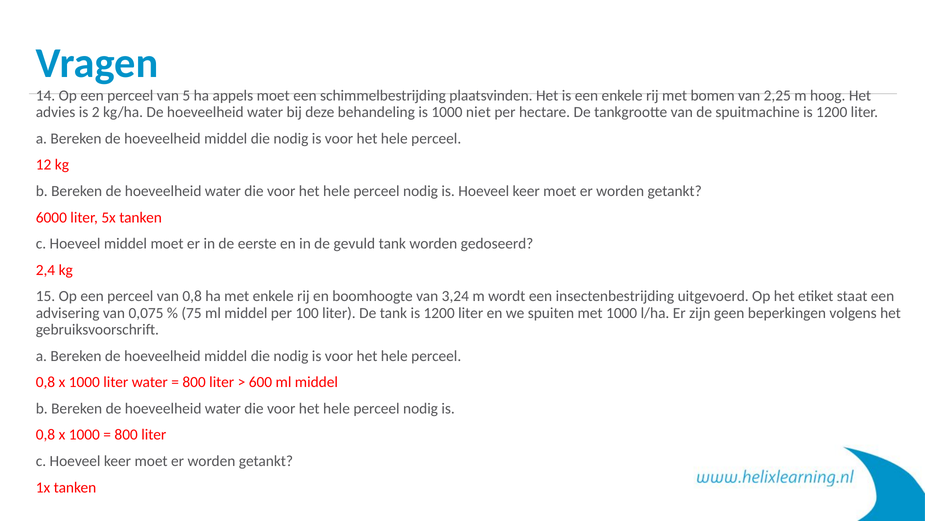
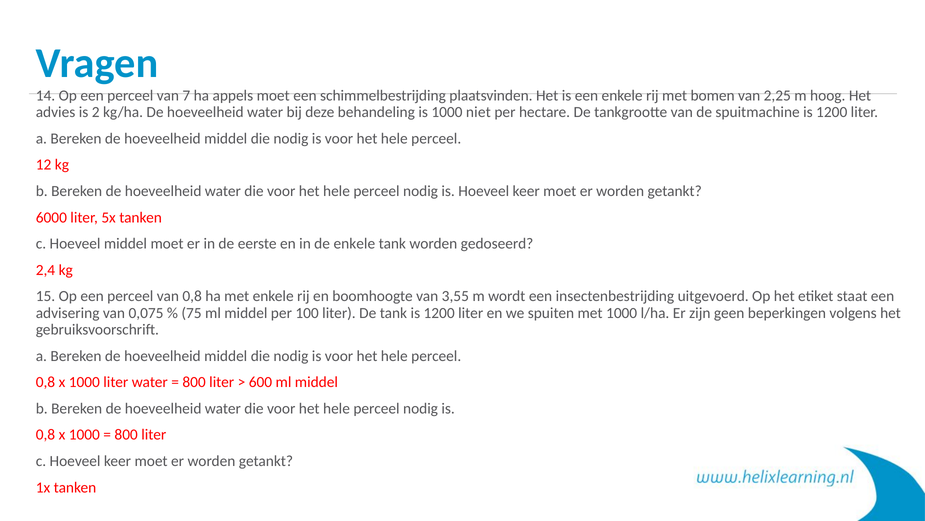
5: 5 -> 7 (186, 95)
de gevuld: gevuld -> enkele (354, 243)
3,24: 3,24 -> 3,55 (455, 296)
